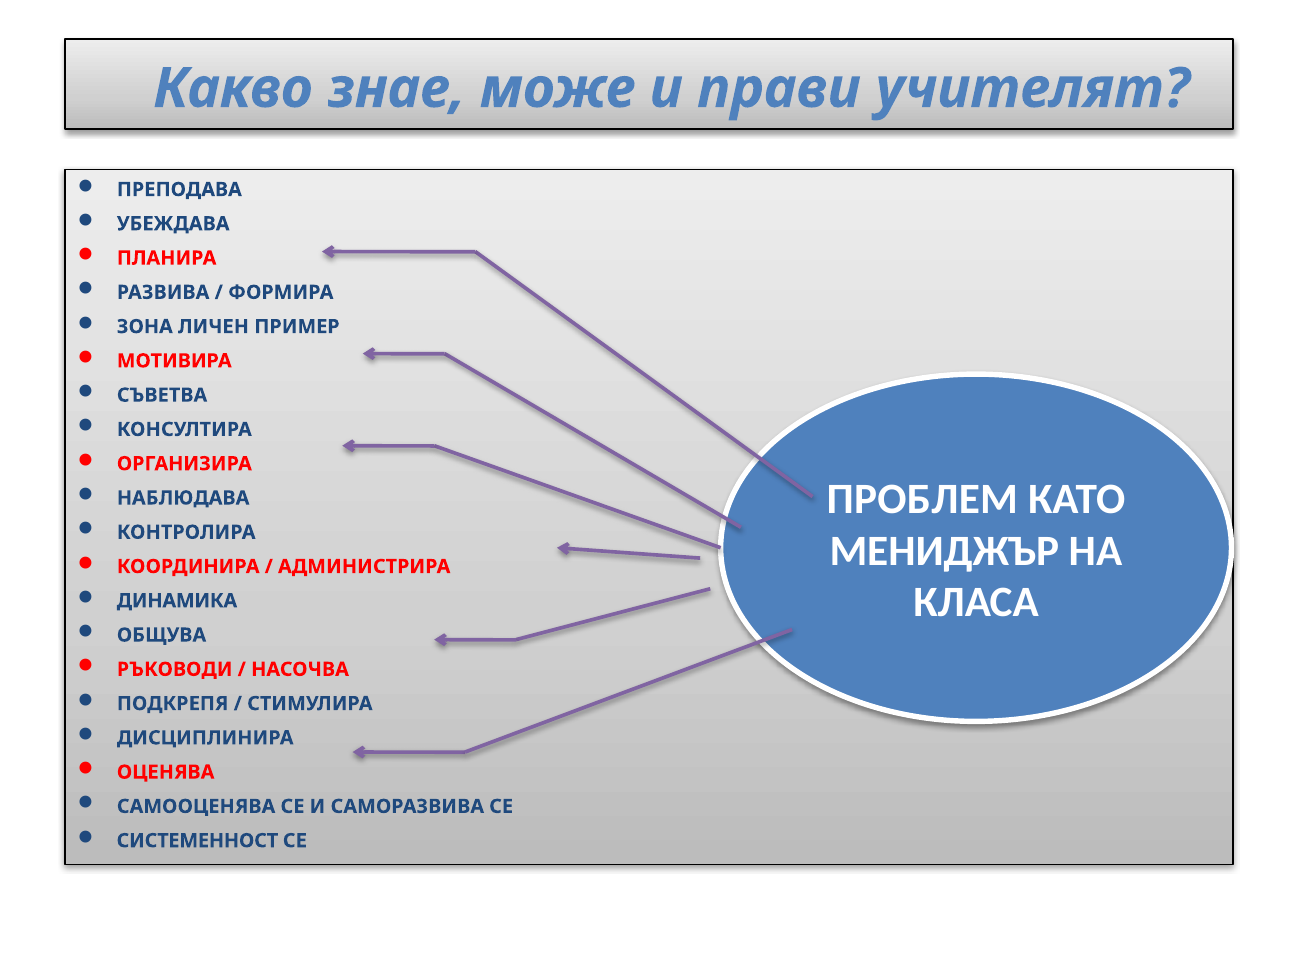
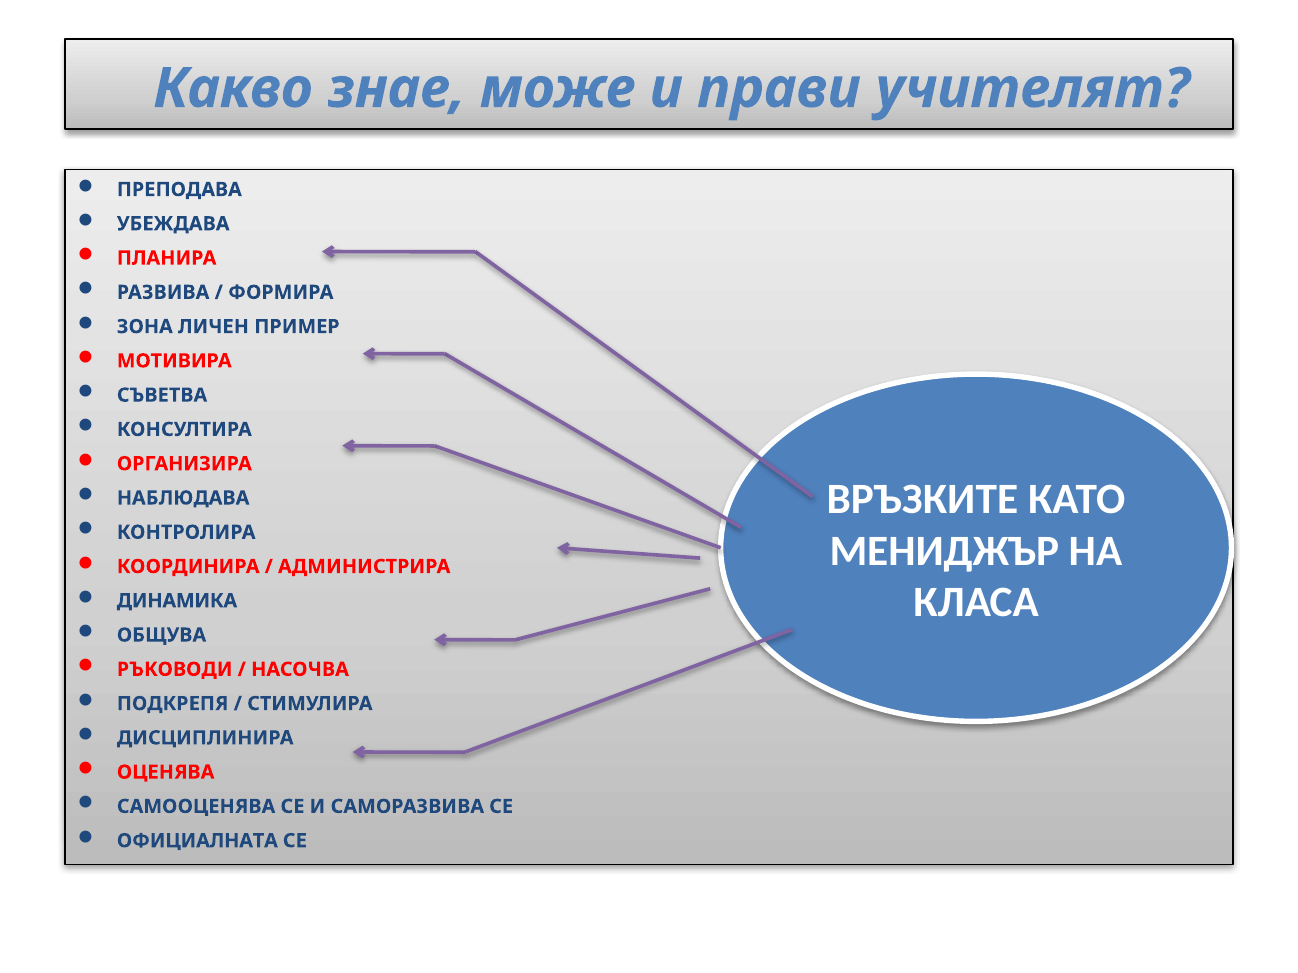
ПРОБЛЕМ: ПРОБЛЕМ -> ВРЪЗКИТЕ (922, 499)
СИСТЕМЕННОСТ: СИСТЕМЕННОСТ -> ОФИЦИАЛНАТА (197, 841)
